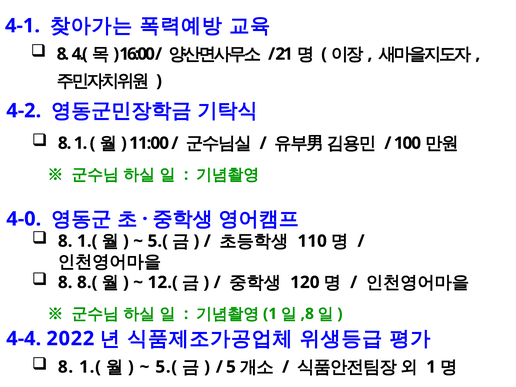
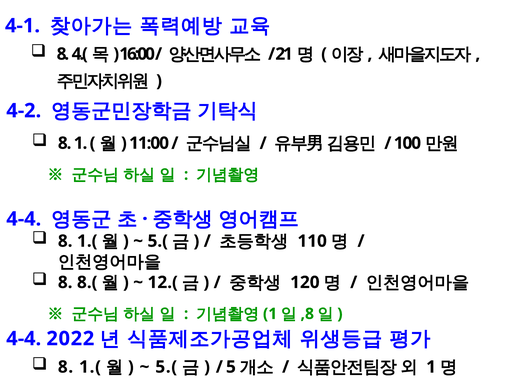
4-0: 4-0 -> 4-4 (24, 219)
